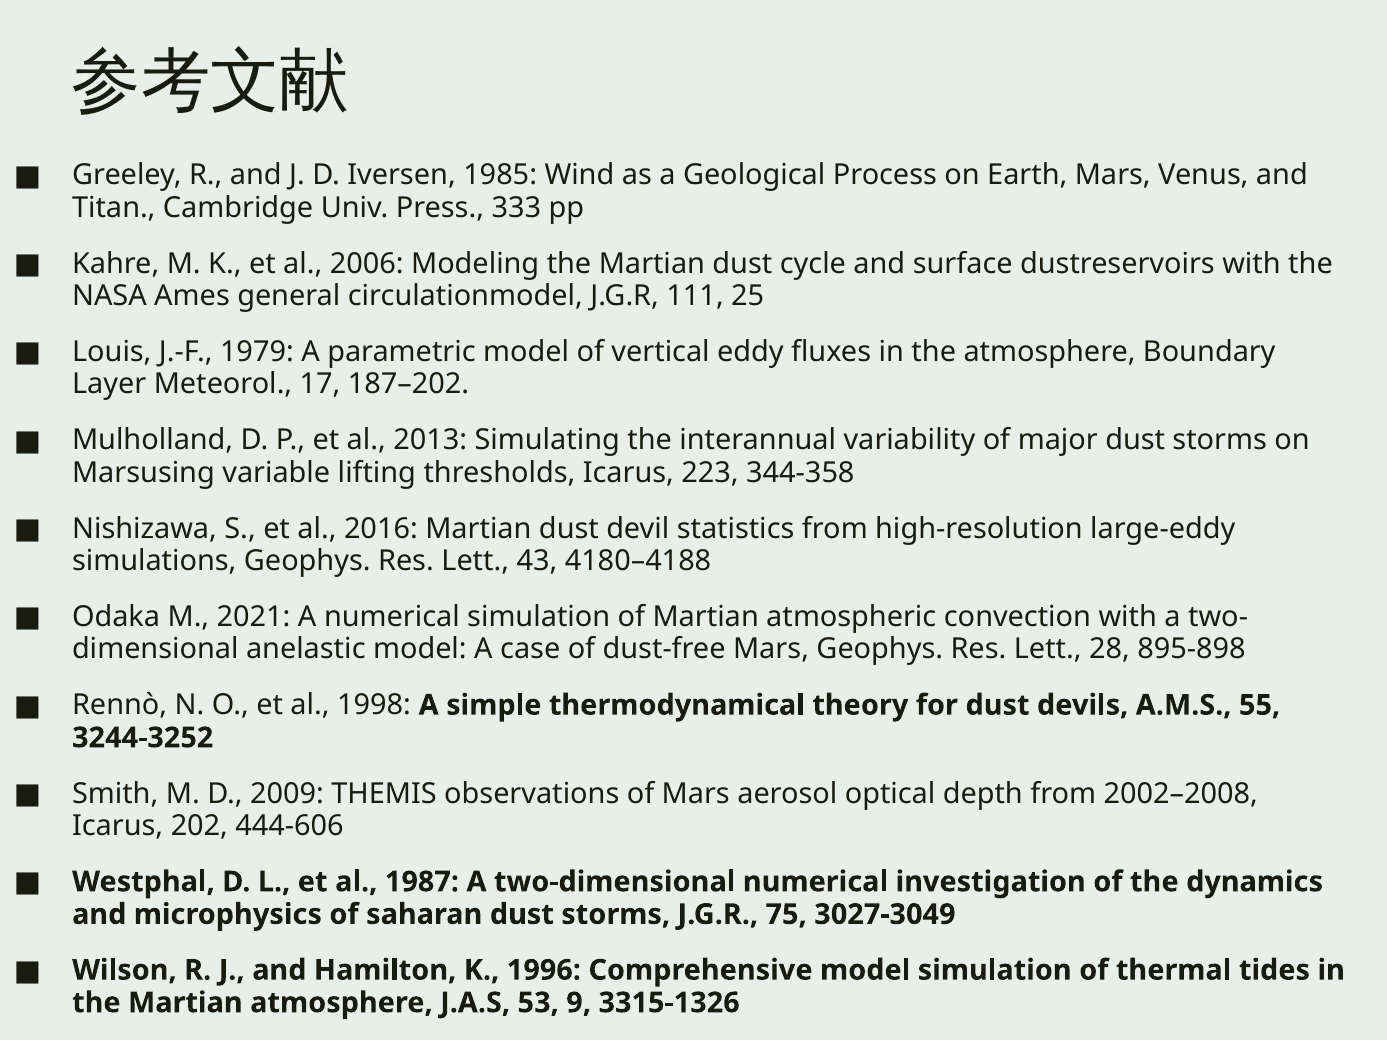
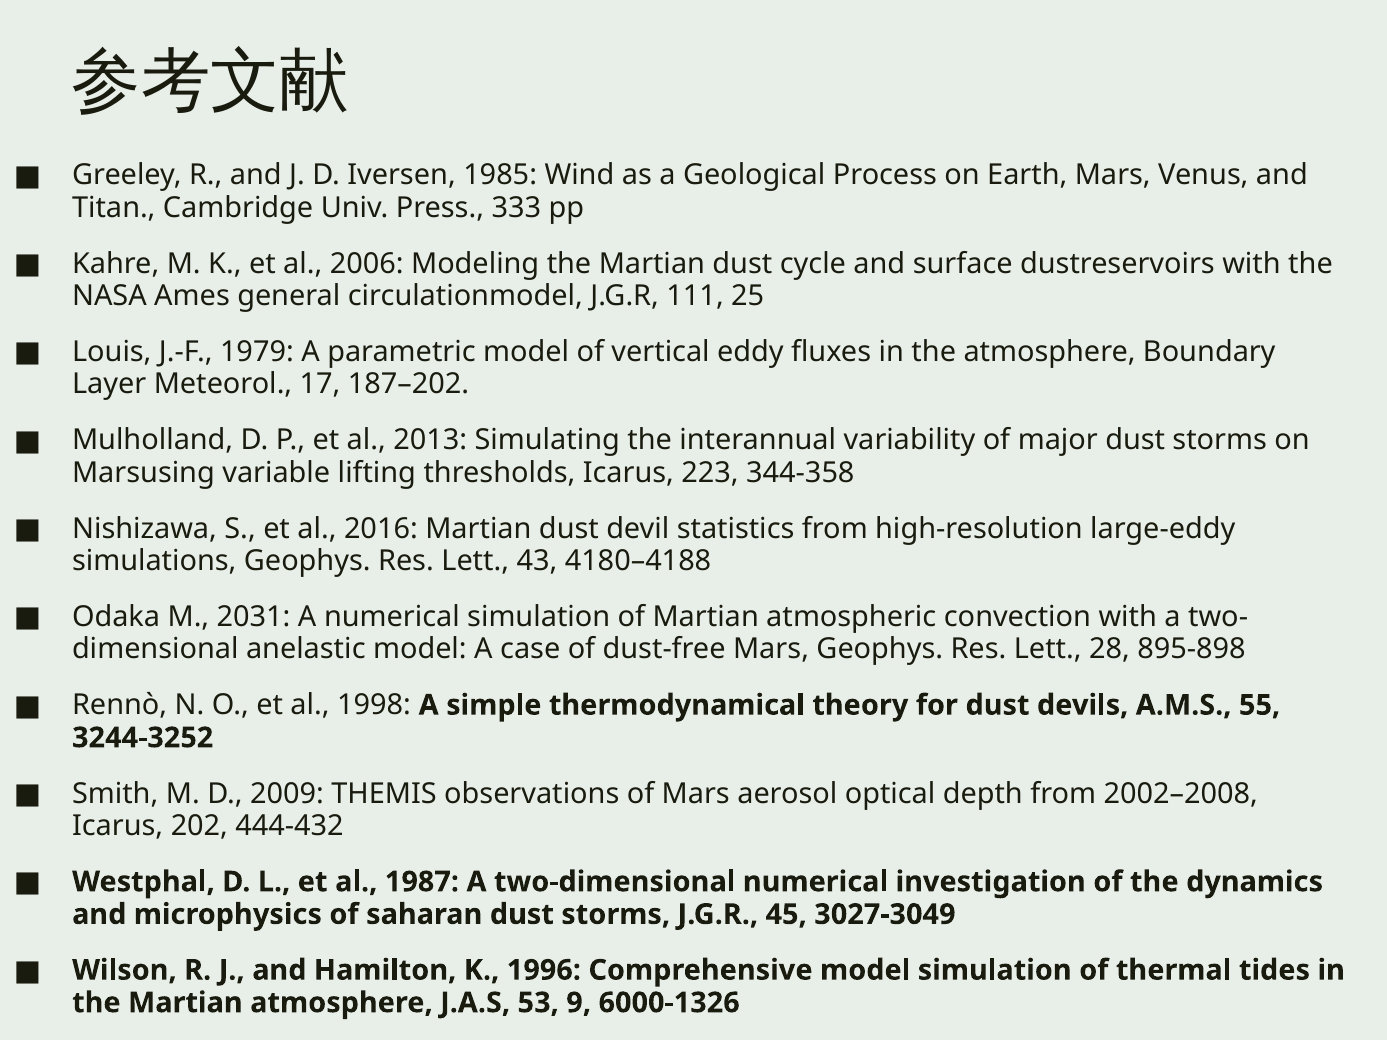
2021: 2021 -> 2031 (254, 617)
444-606: 444-606 -> 444-432 (290, 826)
75: 75 -> 45 (786, 915)
3315-1326: 3315-1326 -> 6000-1326 (669, 1003)
